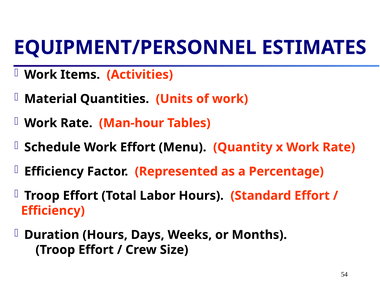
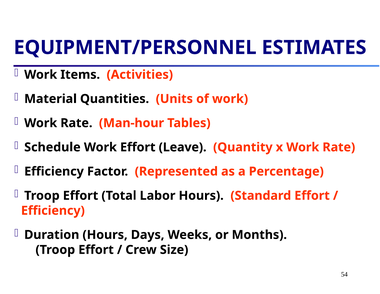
Menu: Menu -> Leave (183, 147)
